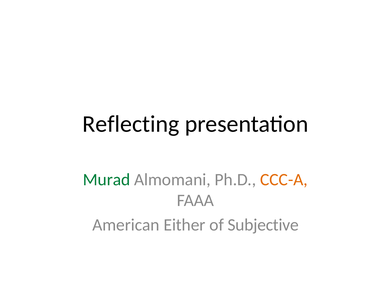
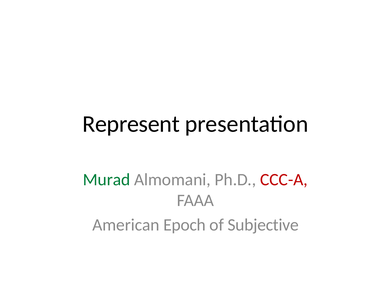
Reflecting: Reflecting -> Represent (131, 124)
CCC-A colour: orange -> red (284, 180)
Either: Either -> Epoch (185, 225)
